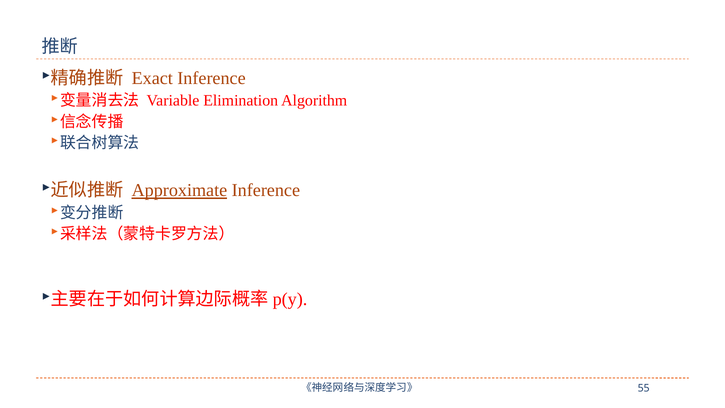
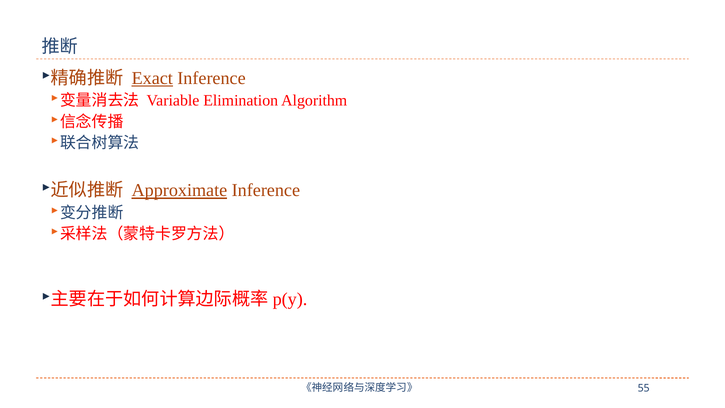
Exact underline: none -> present (152, 78)
